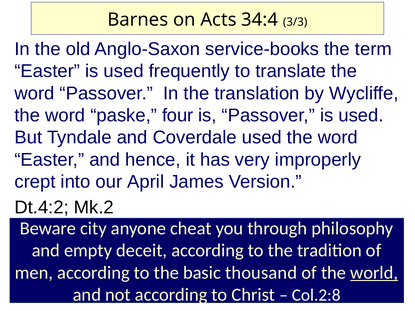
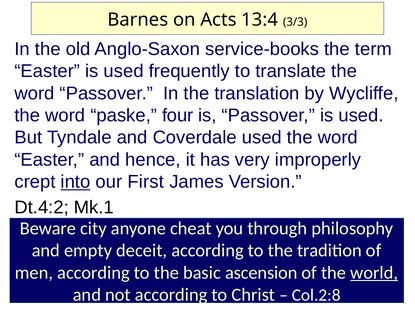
34:4: 34:4 -> 13:4 (260, 20)
into underline: none -> present (75, 182)
April: April -> First (146, 182)
Mk.2: Mk.2 -> Mk.1 (94, 208)
thousand: thousand -> ascension (261, 273)
